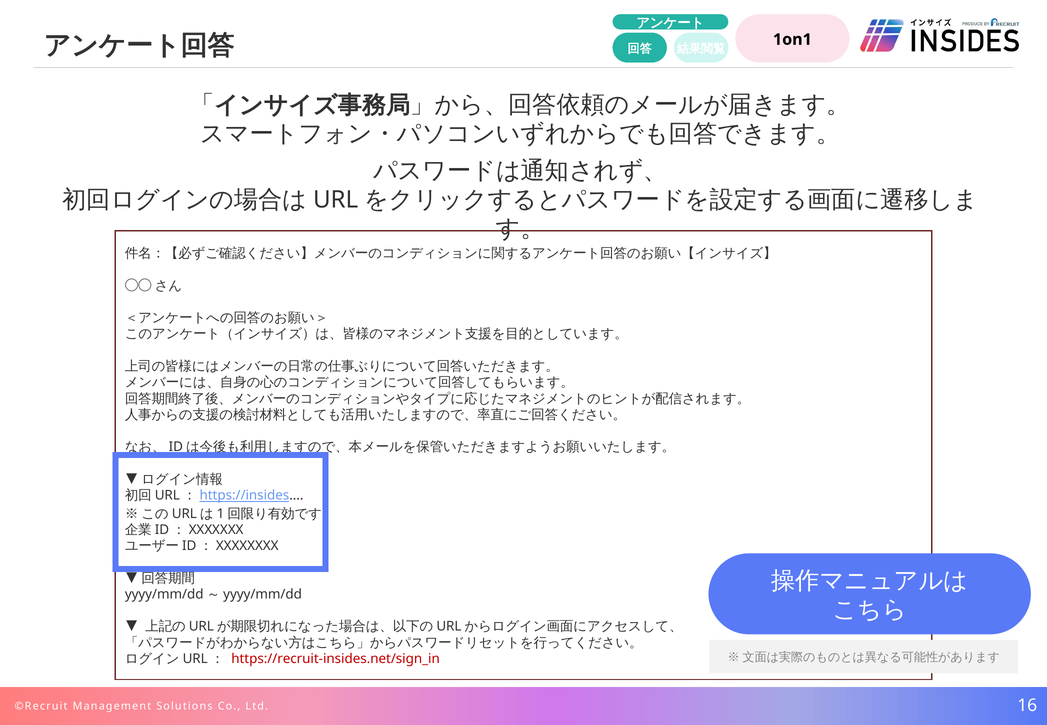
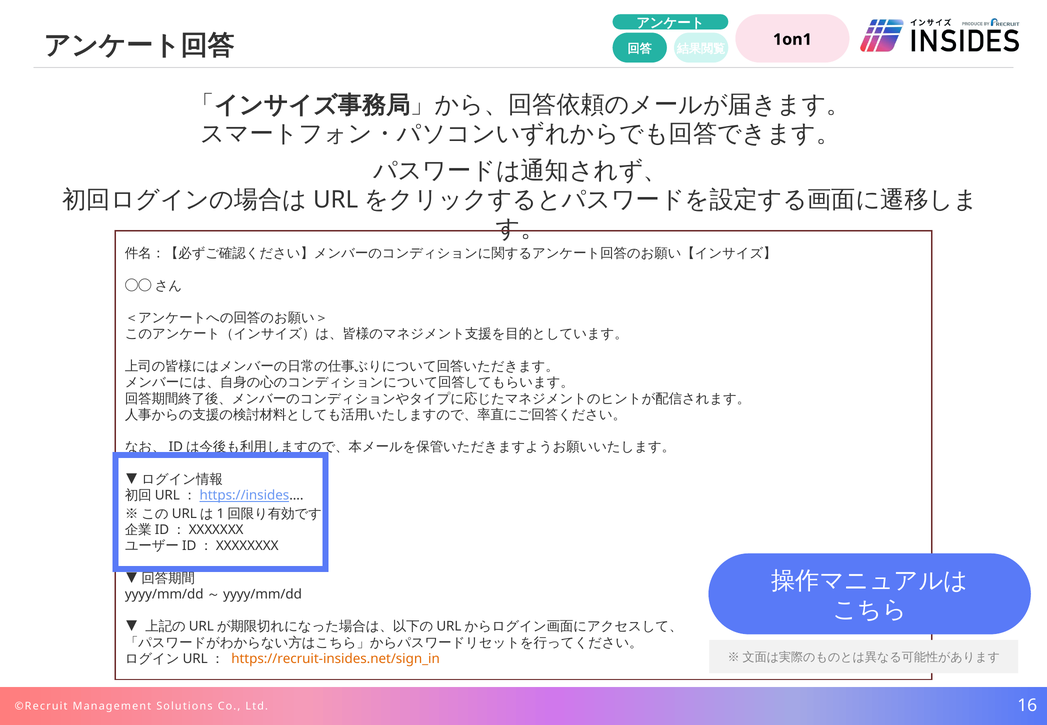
https://recruit-insides.net/sign_in colour: red -> orange (336, 659)
